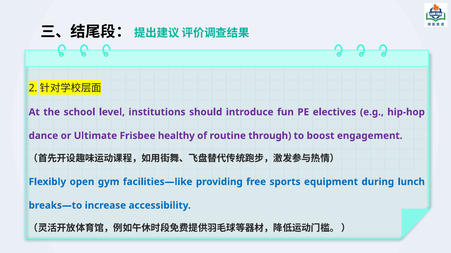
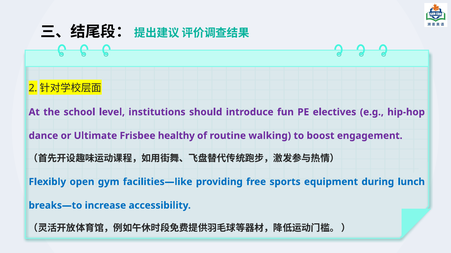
through: through -> walking (270, 136)
